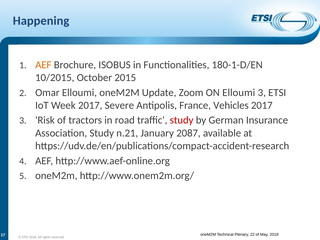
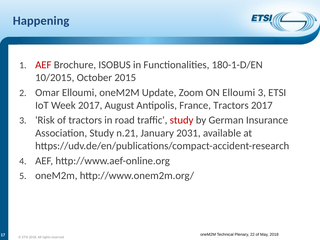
AEF colour: orange -> red (43, 65)
Severe: Severe -> August (119, 105)
France Vehicles: Vehicles -> Tractors (231, 105)
2087: 2087 -> 2031 (188, 133)
